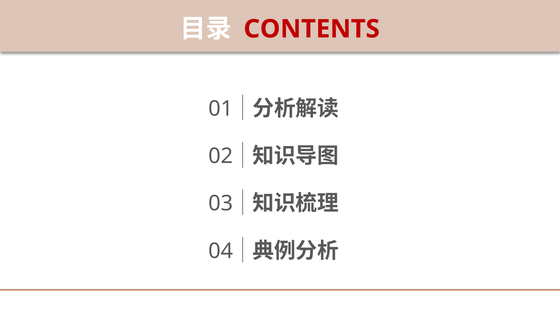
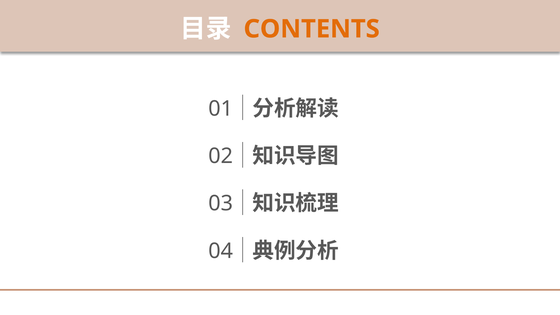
CONTENTS colour: red -> orange (312, 29)
